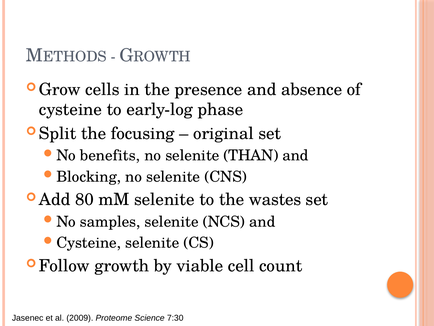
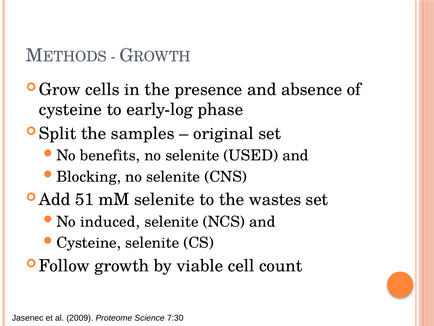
focusing: focusing -> samples (143, 133)
THAN: THAN -> USED (251, 155)
80: 80 -> 51 (84, 199)
samples: samples -> induced (110, 221)
